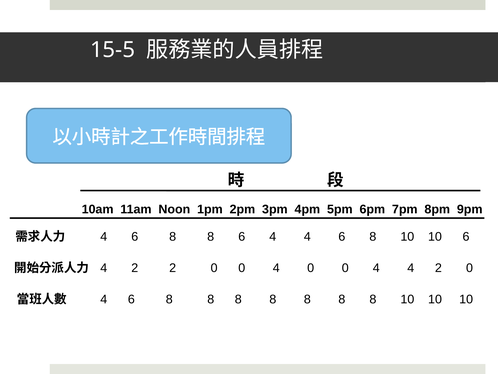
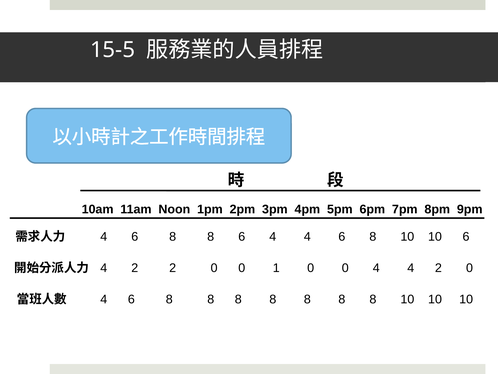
2 0 0 4: 4 -> 1 (276, 268)
